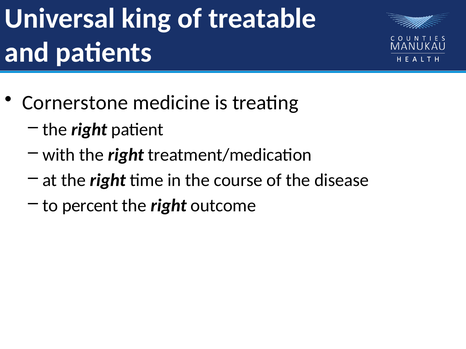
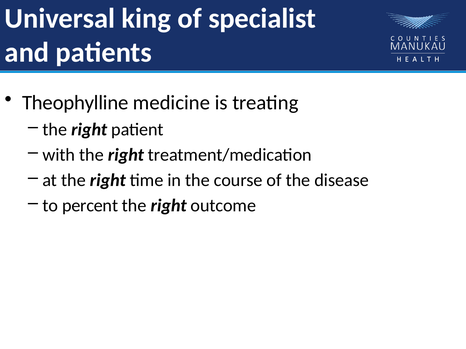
treatable: treatable -> specialist (262, 18)
Cornerstone: Cornerstone -> Theophylline (75, 103)
